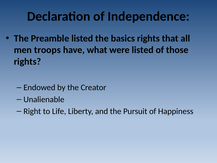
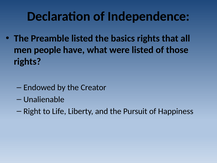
troops: troops -> people (47, 50)
